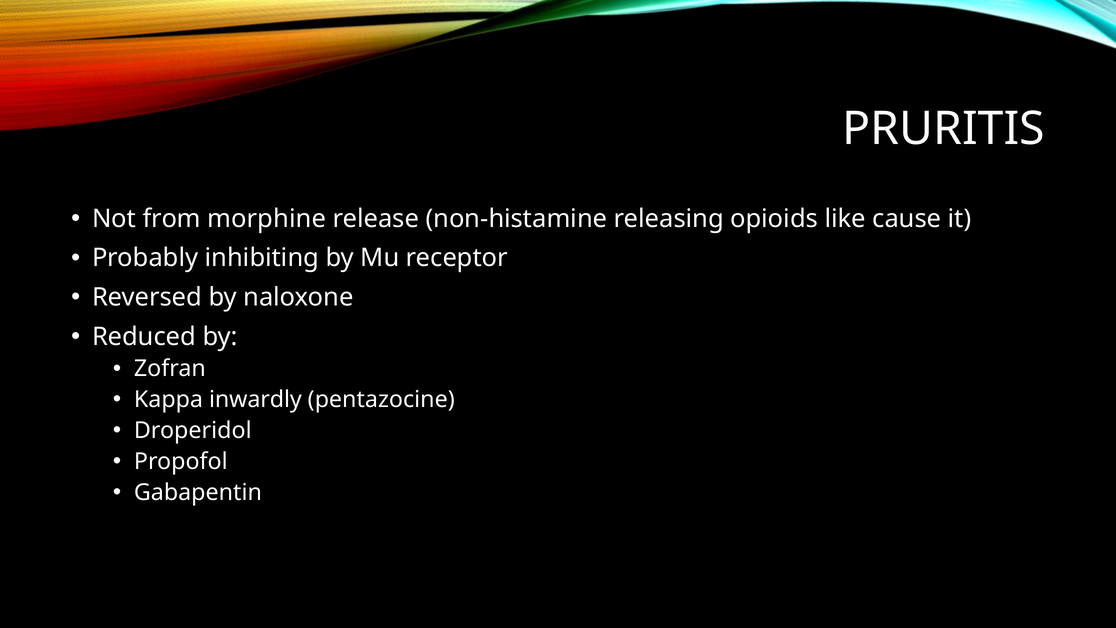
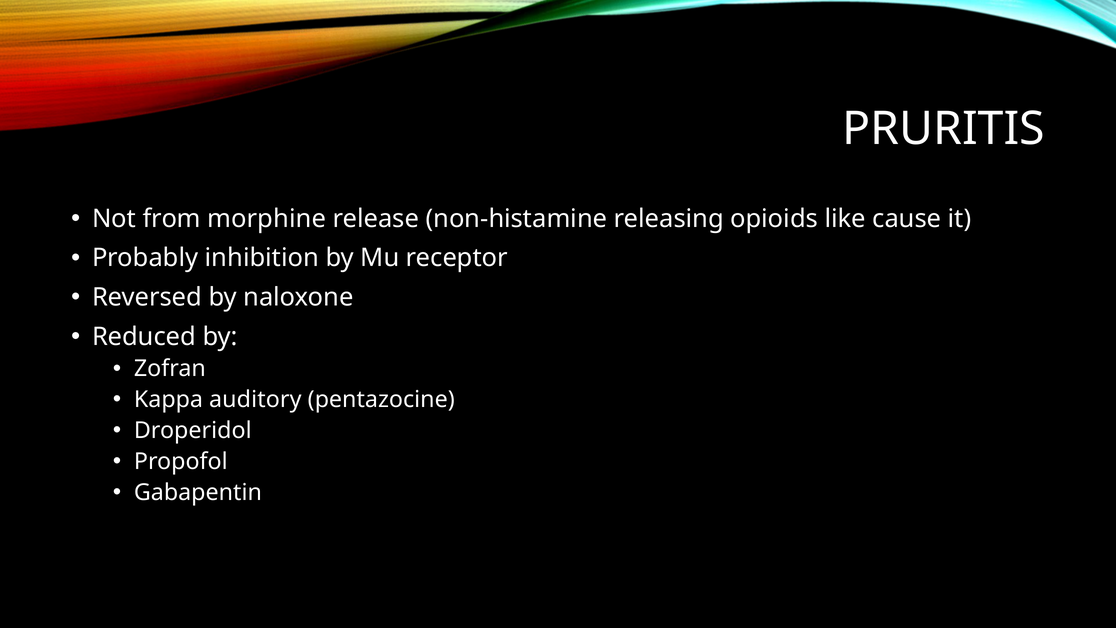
inhibiting: inhibiting -> inhibition (262, 258)
inwardly: inwardly -> auditory (255, 400)
